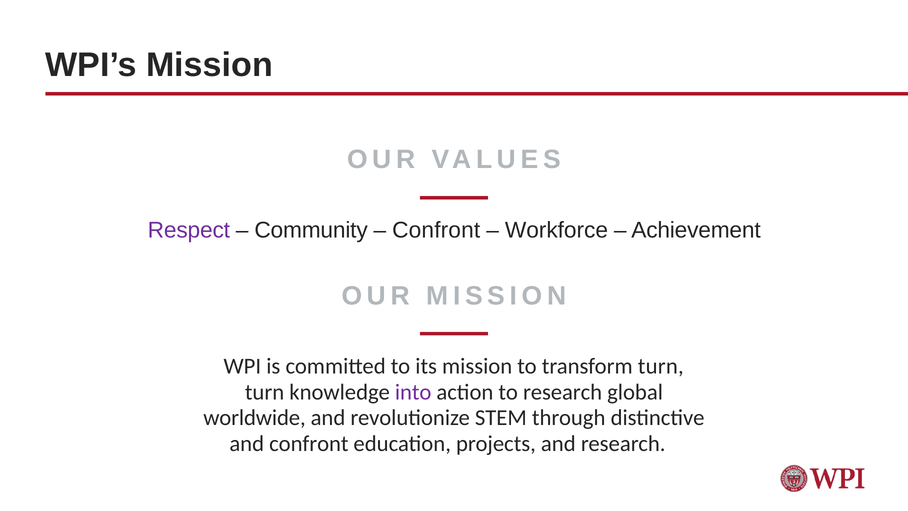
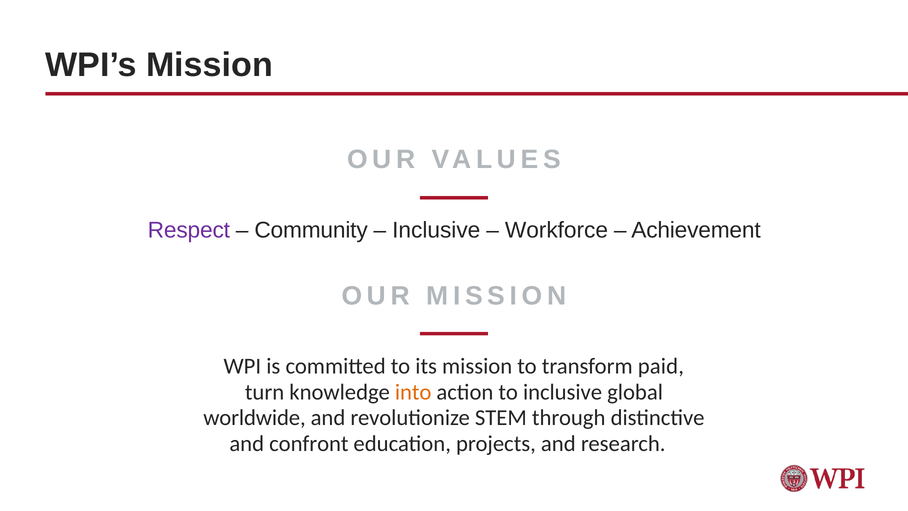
Confront: Confront -> Inclusive (436, 230)
transform turn: turn -> paid (661, 366)
into colour: purple -> orange (413, 392)
to research: research -> inclusive (563, 392)
